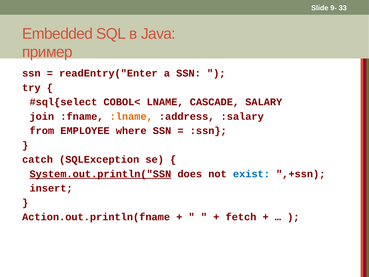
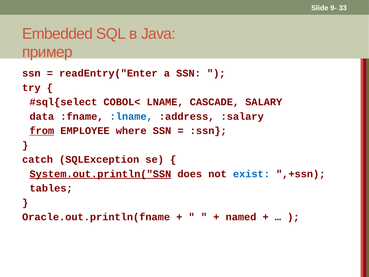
join: join -> data (42, 116)
:lname colour: orange -> blue (131, 116)
from underline: none -> present (42, 131)
insert: insert -> tables (51, 188)
Action.out.println(fname: Action.out.println(fname -> Oracle.out.println(fname (96, 217)
fetch: fetch -> named (241, 217)
